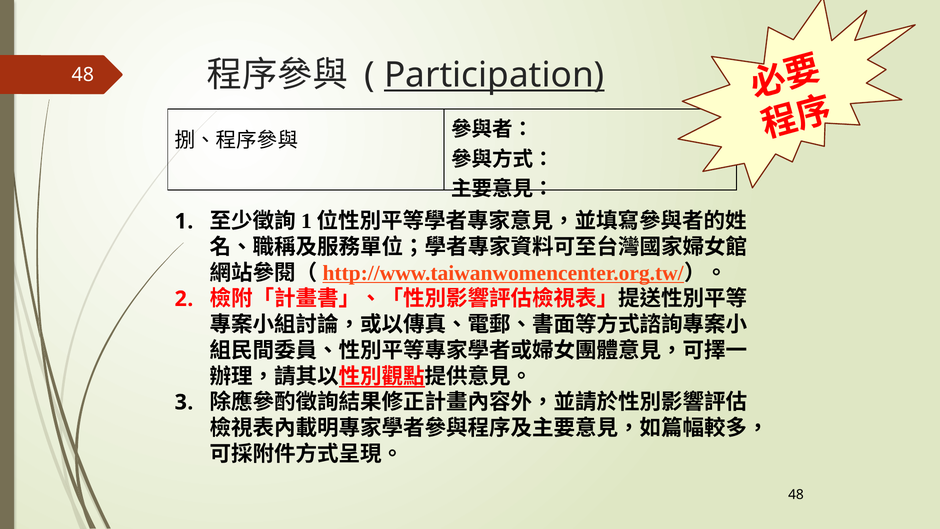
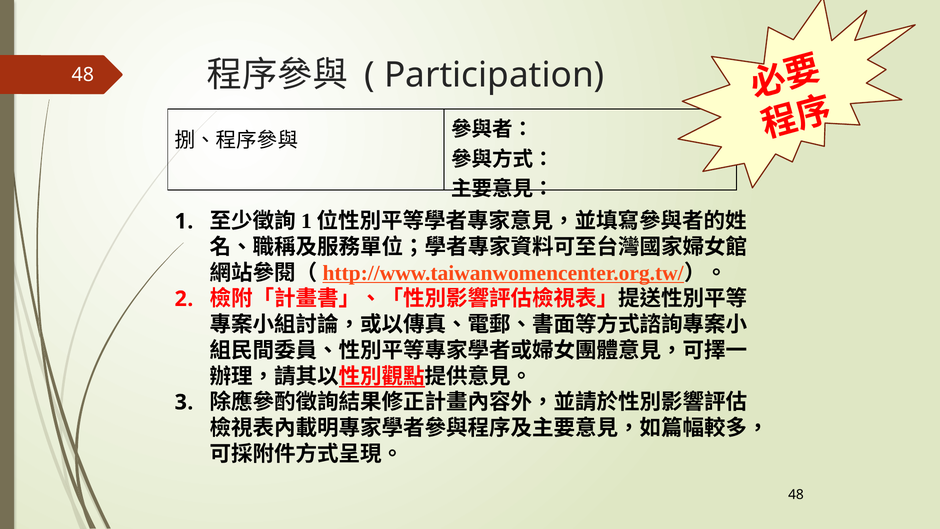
Participation underline: present -> none (494, 75)
